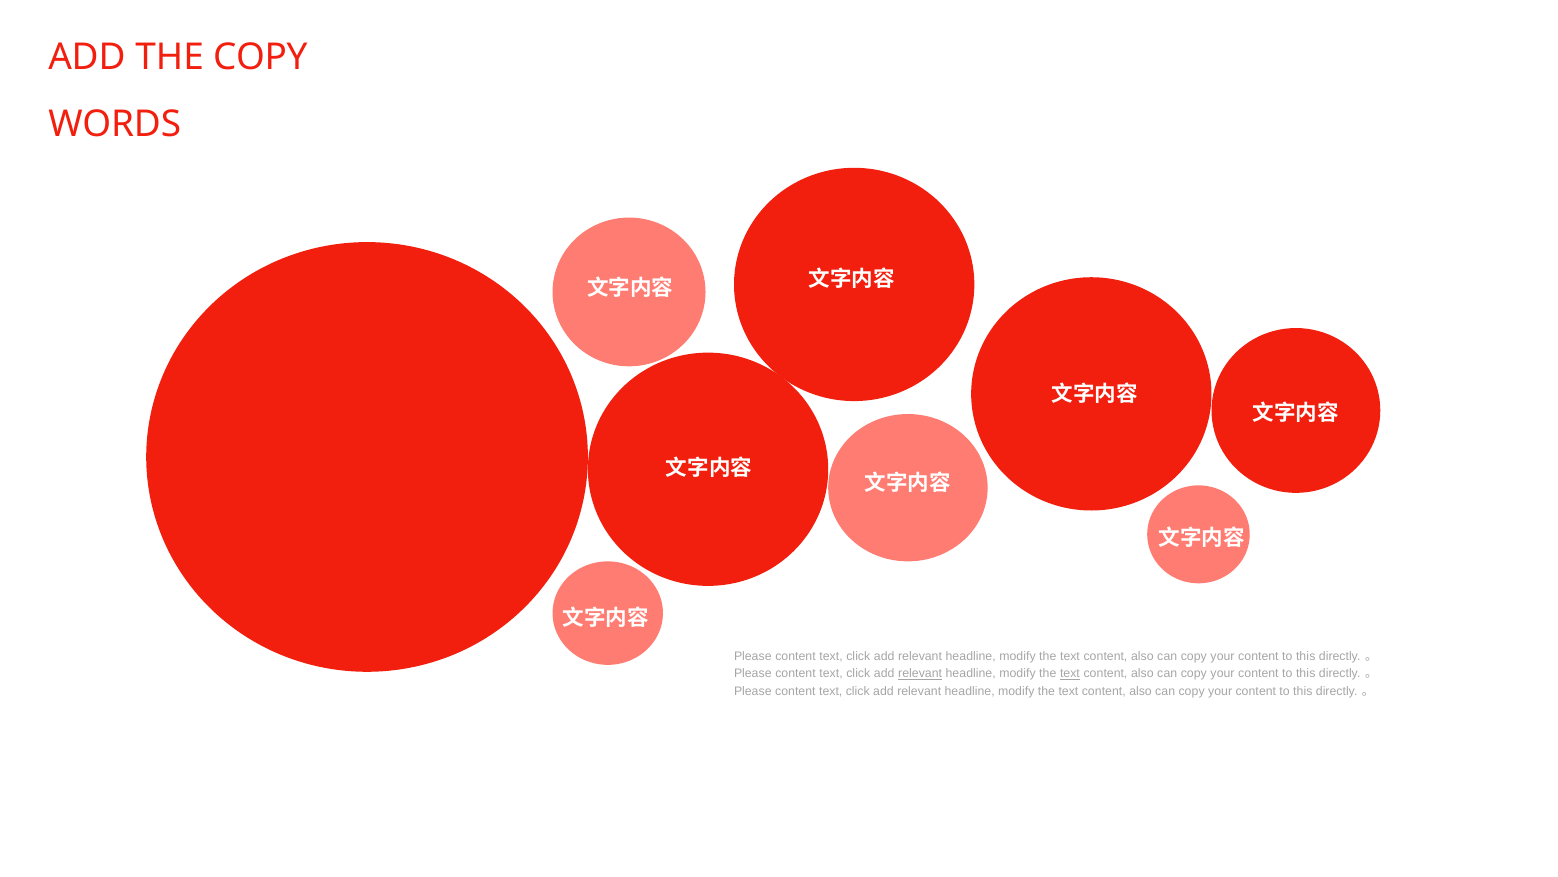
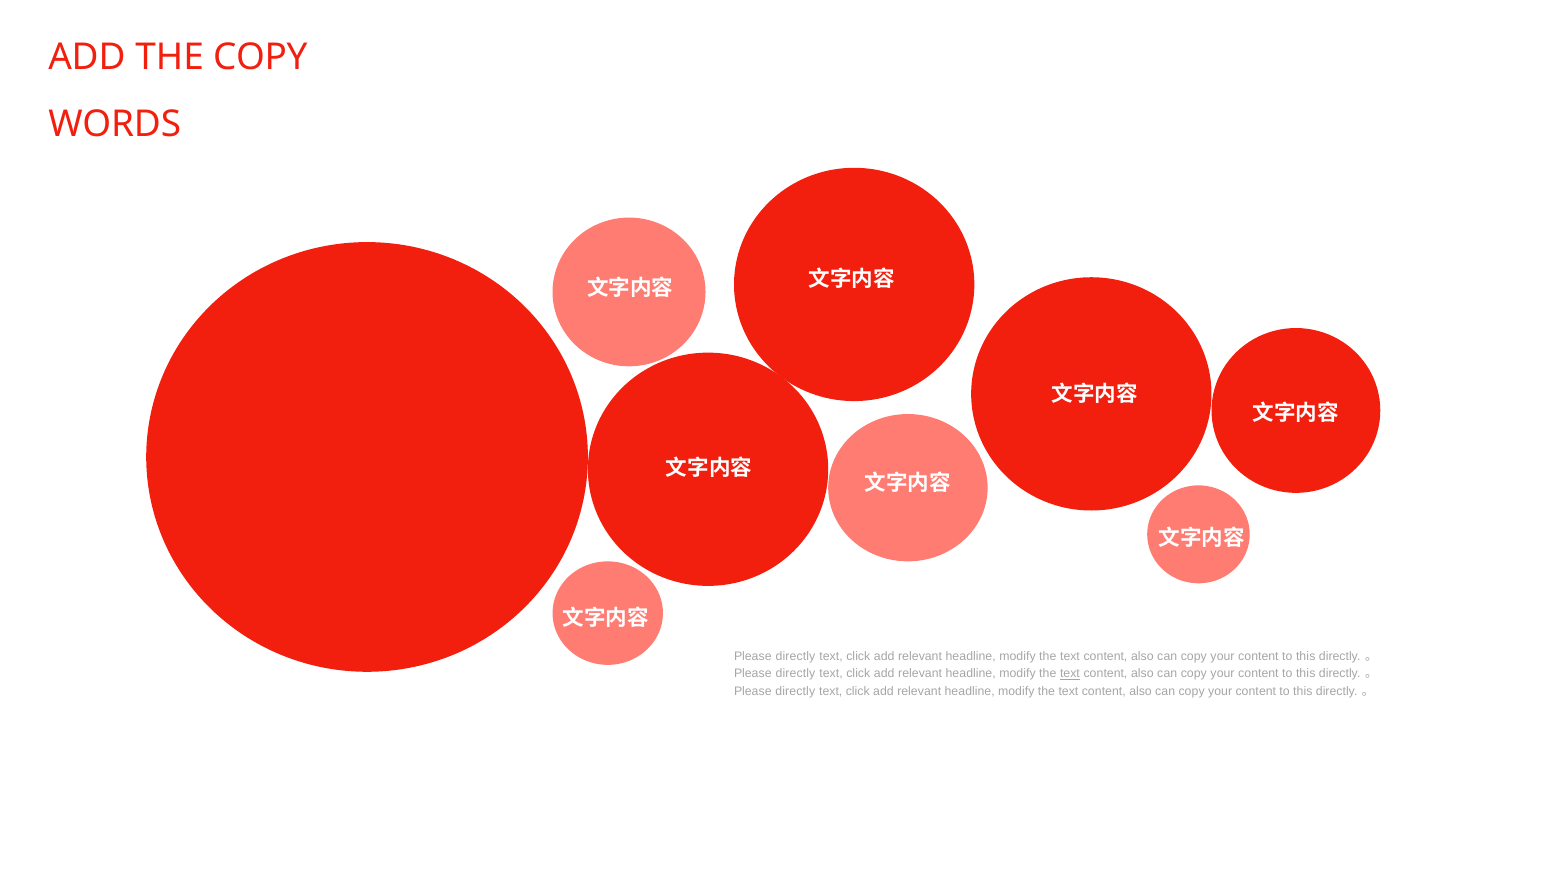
content: content -> directly (795, 656)
content: content -> directly (795, 673)
relevant underline: present -> none (920, 673)
content: content -> directly (795, 691)
